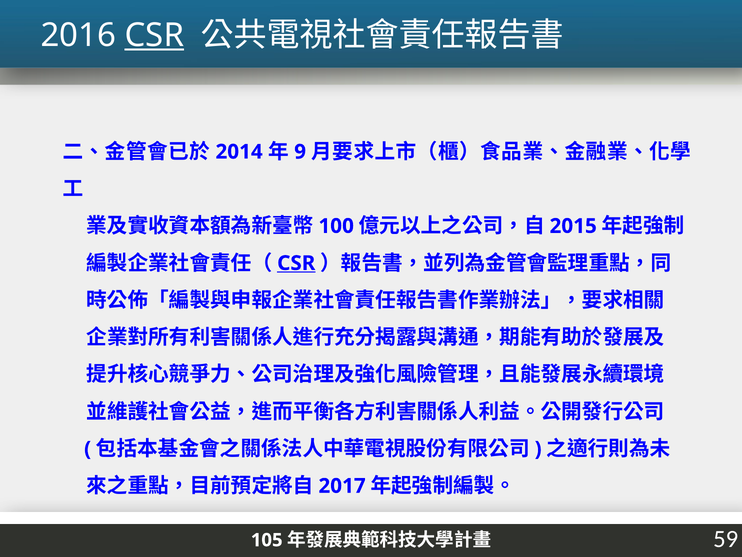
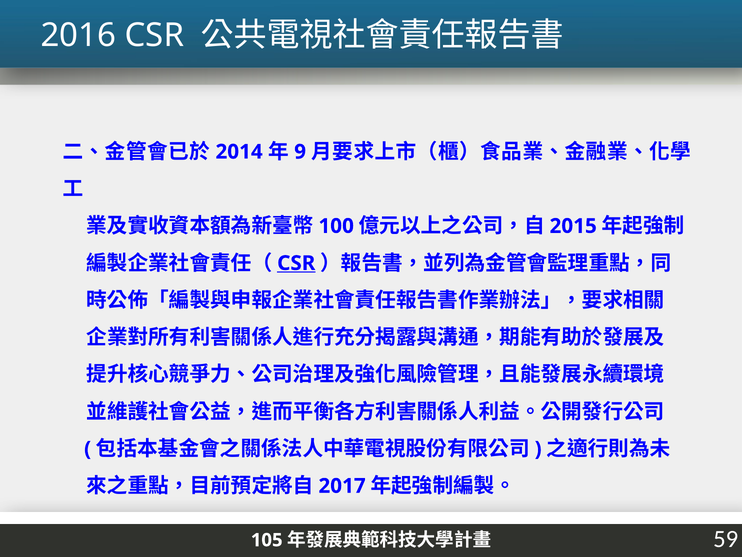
CSR underline: present -> none (154, 35)
